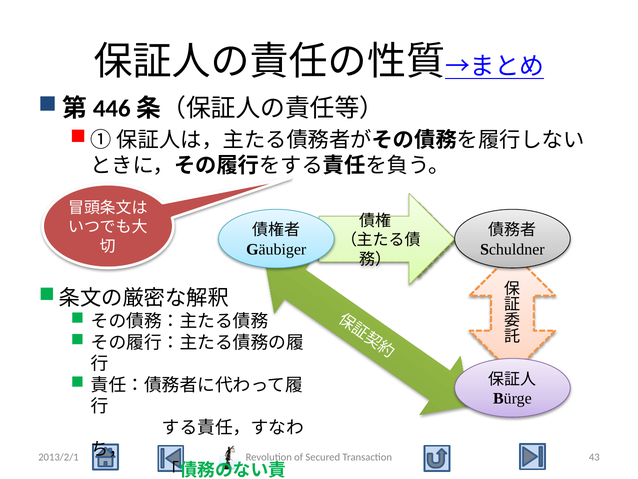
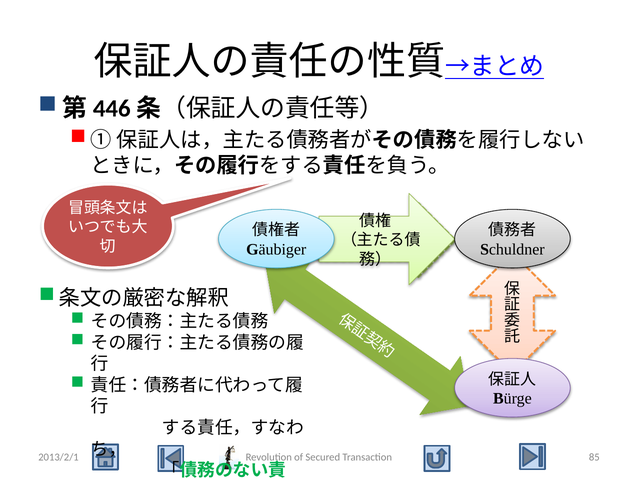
43: 43 -> 85 (594, 457)
